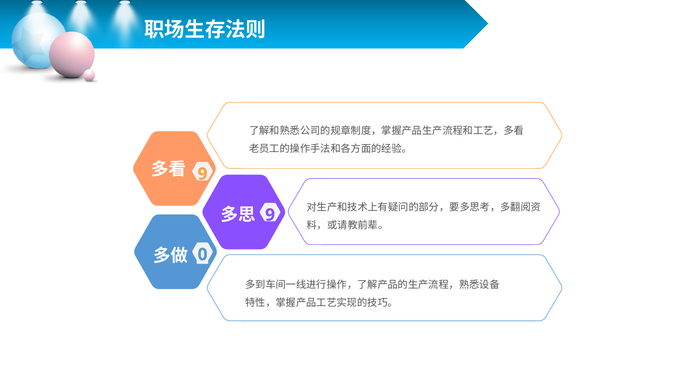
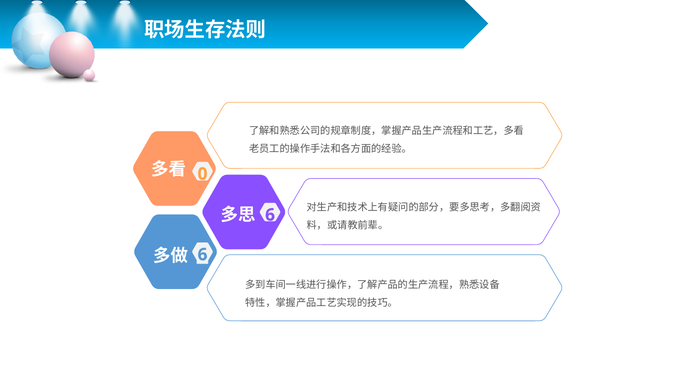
9: 9 -> 0 (203, 174)
9: 9 -> 6 (270, 215)
0: 0 -> 6 (203, 254)
